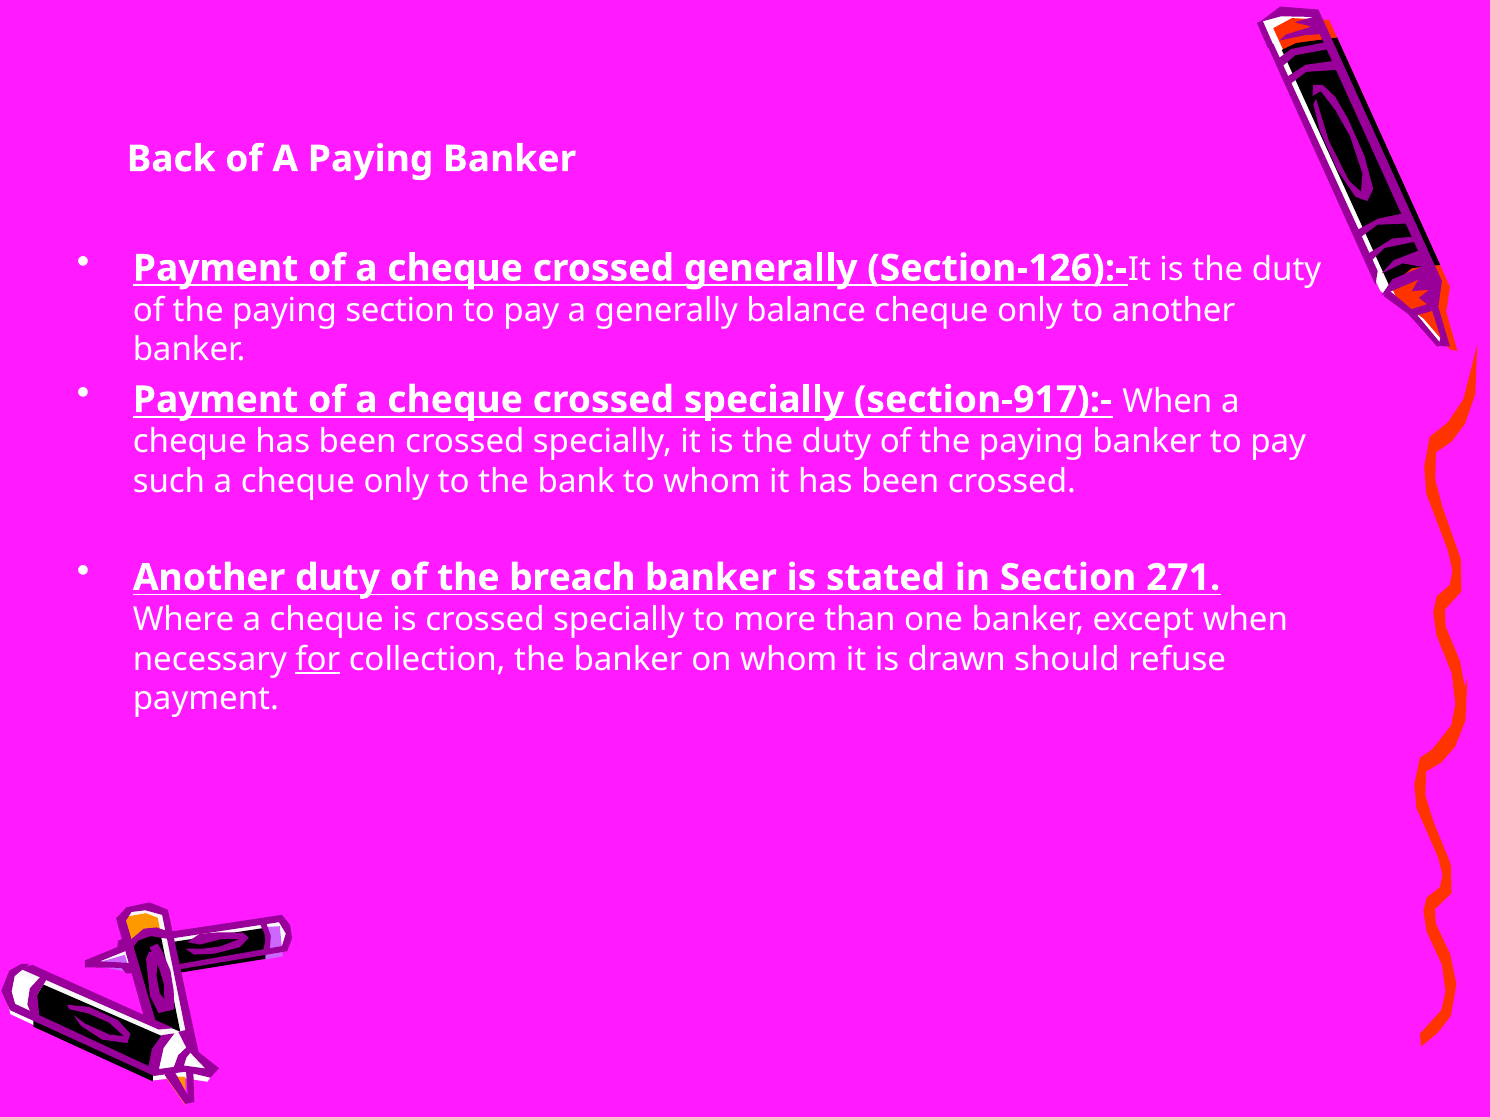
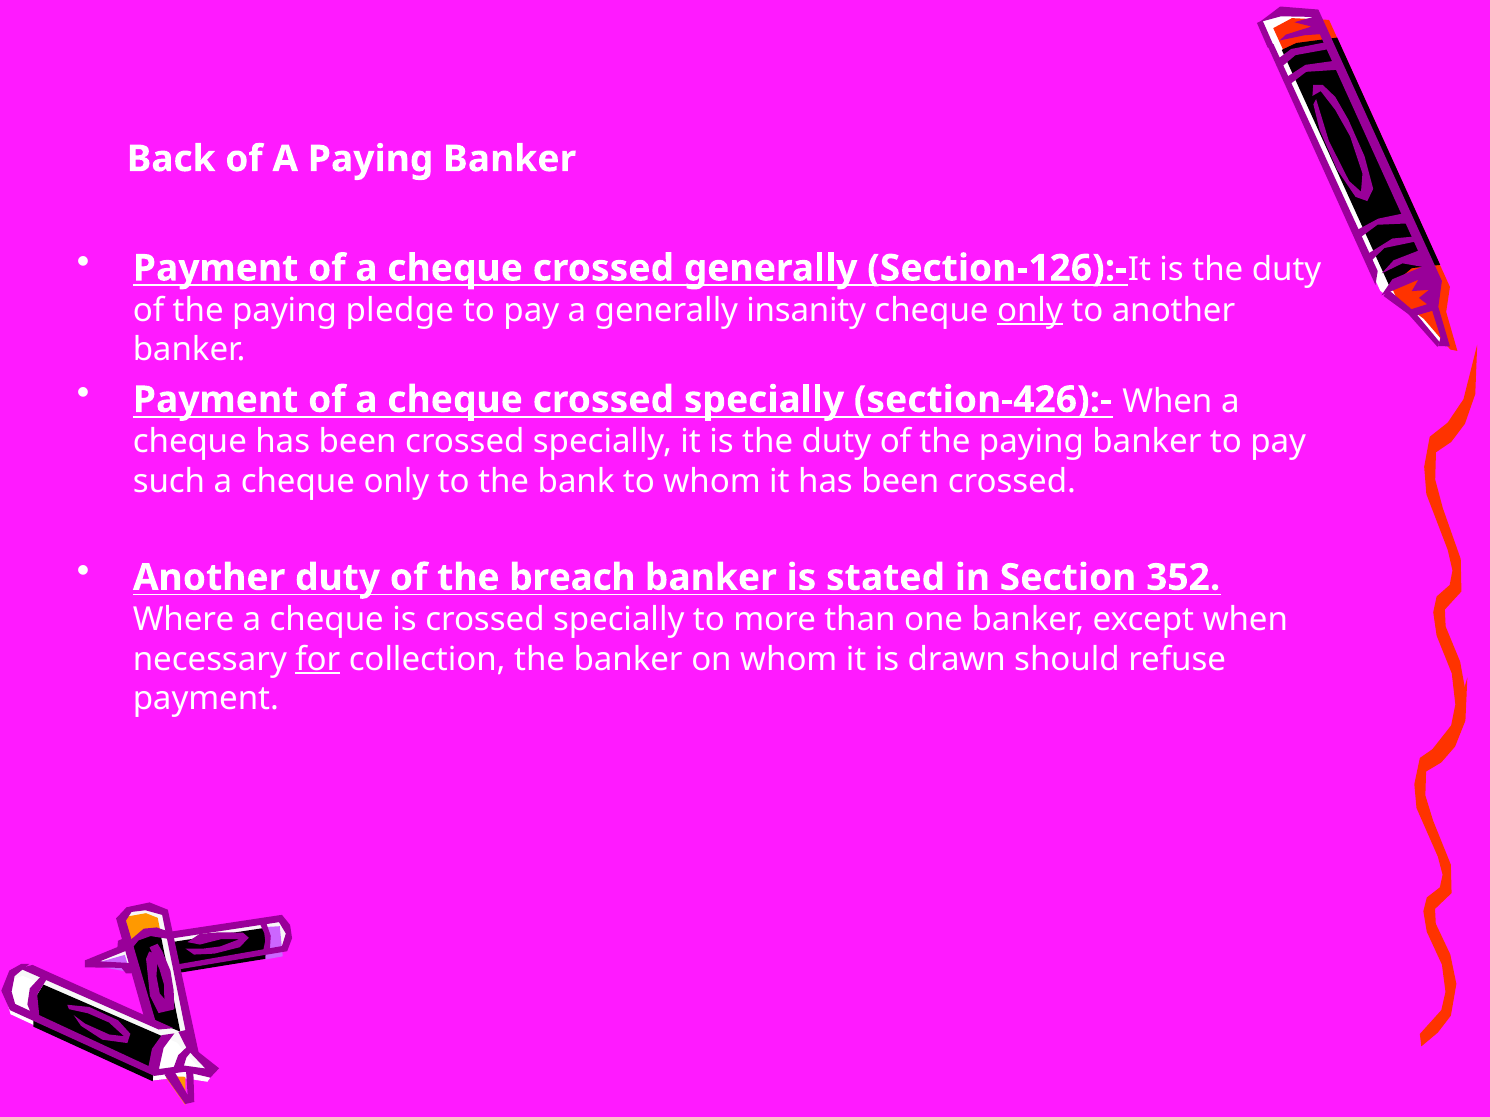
paying section: section -> pledge (400, 310)
balance: balance -> insanity (806, 310)
only underline: none -> present (1030, 310)
section-917):-: section-917):- -> section-426):- (983, 400)
271: 271 -> 352 (1183, 578)
